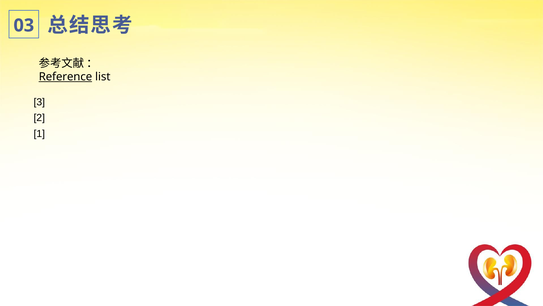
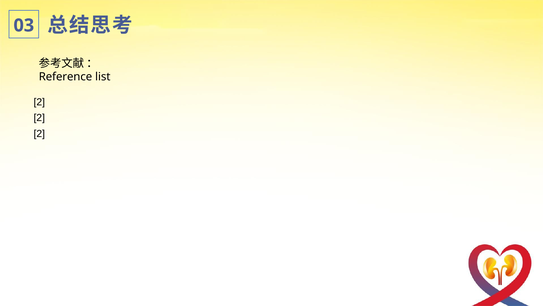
Reference underline: present -> none (65, 77)
3: 3 -> 2 (39, 102)
1: 1 -> 2 (39, 133)
